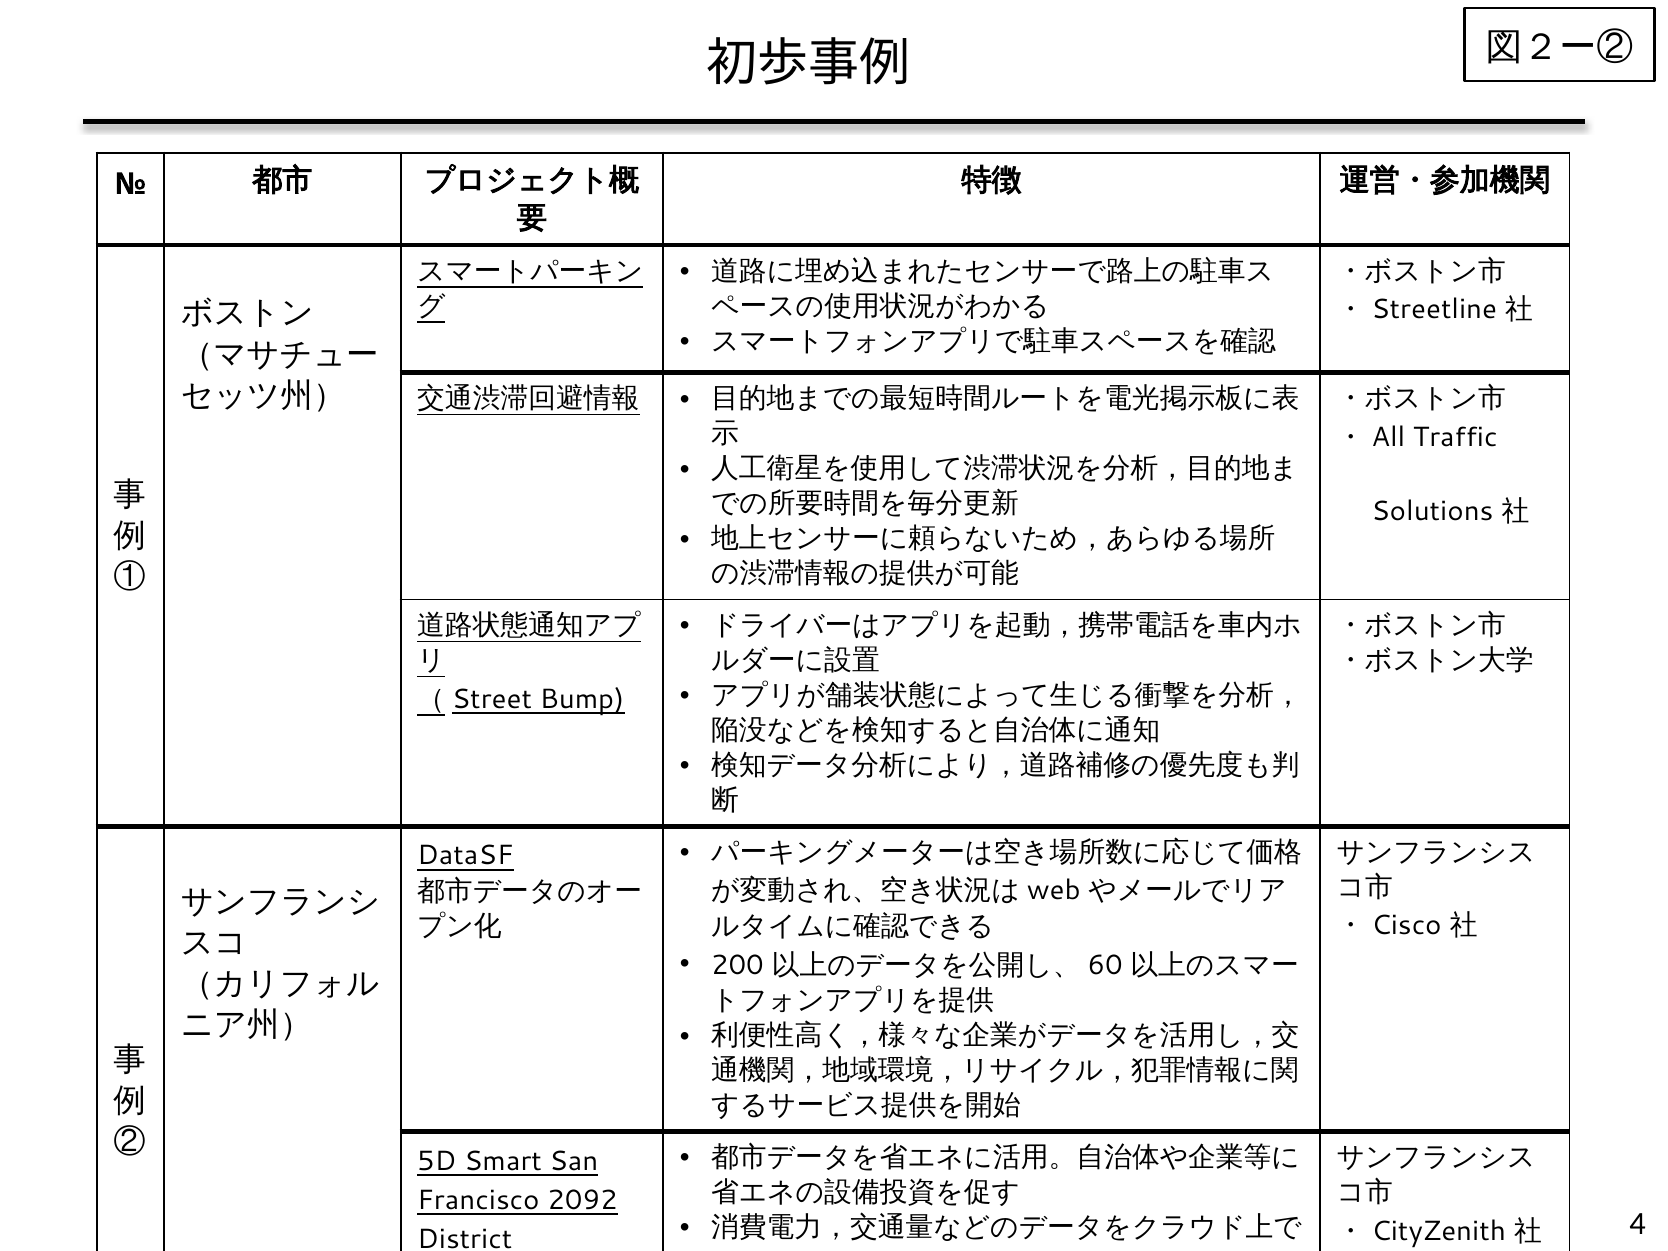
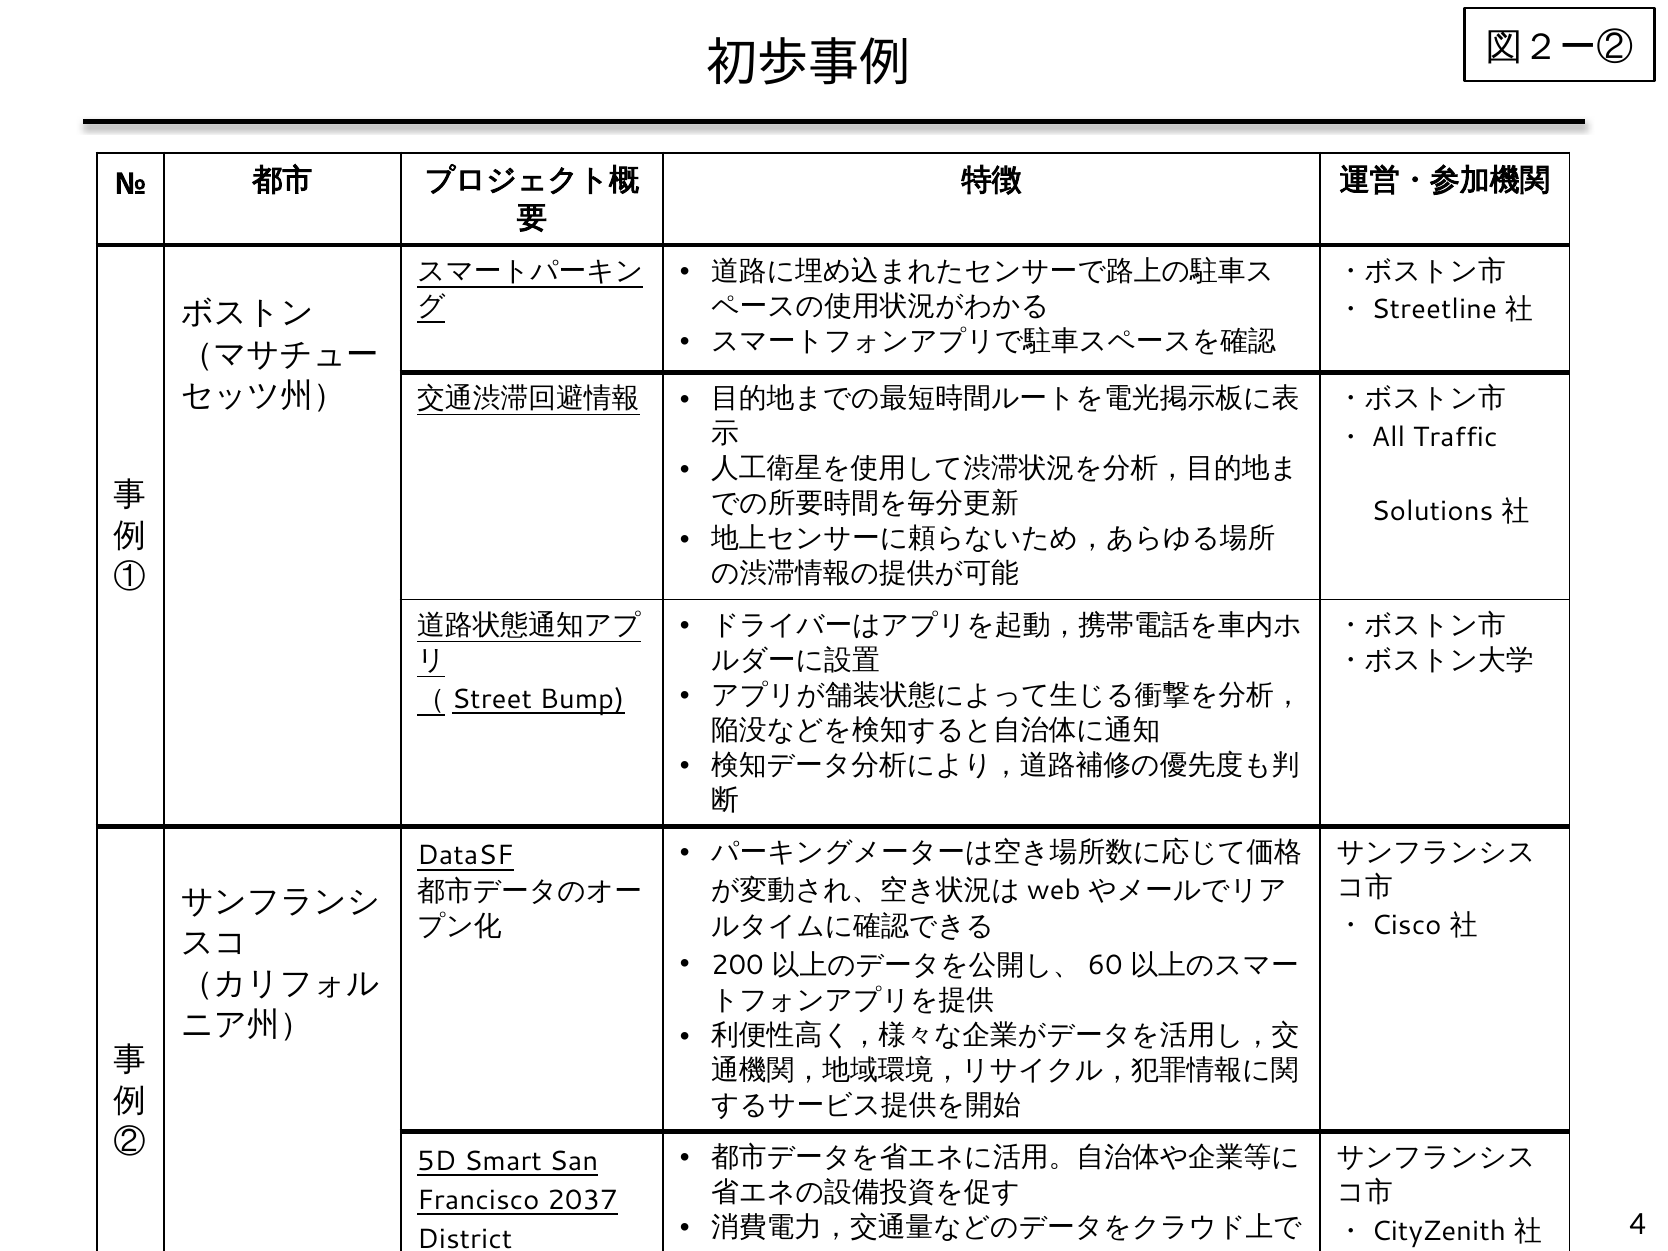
2092: 2092 -> 2037 (583, 1200)
